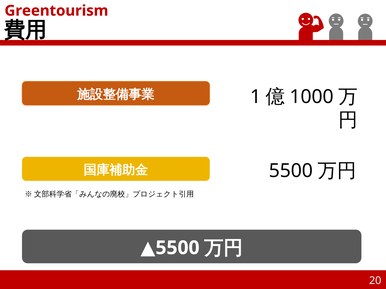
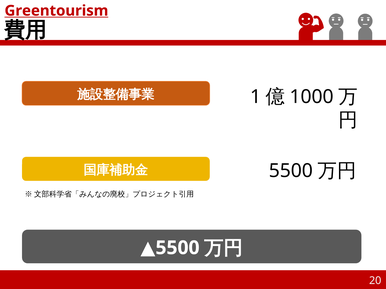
Greentourism underline: none -> present (56, 11)
